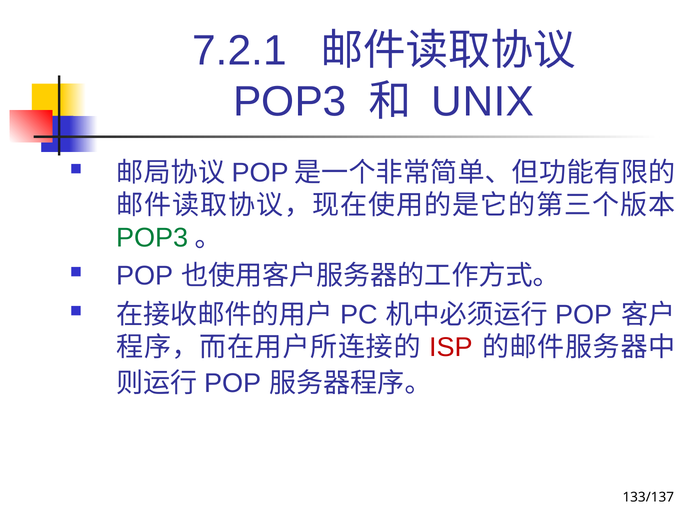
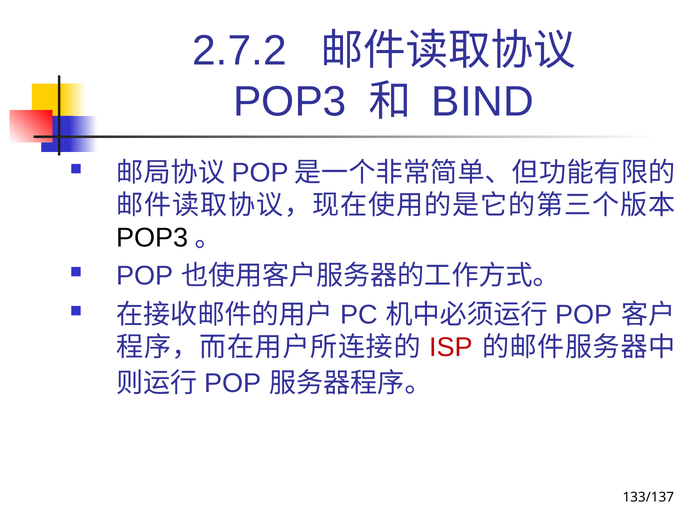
7.2.1: 7.2.1 -> 2.7.2 (239, 51)
UNIX: UNIX -> BIND (483, 102)
POP3 colour: green -> black (152, 238)
